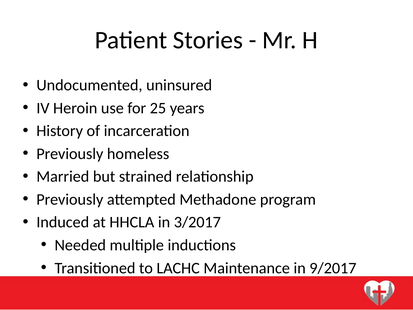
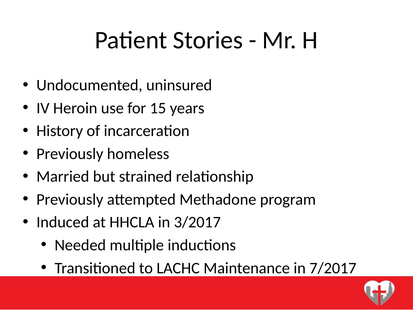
25: 25 -> 15 (158, 108)
9/2017: 9/2017 -> 7/2017 (333, 268)
